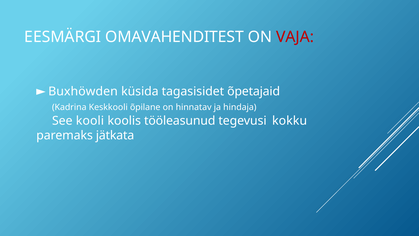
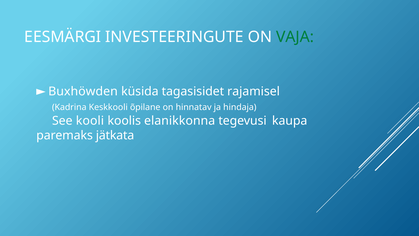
OMAVAHENDITEST: OMAVAHENDITEST -> INVESTEERINGUTE (174, 37)
VAJA colour: red -> green (295, 37)
õpetajaid: õpetajaid -> rajamisel (254, 91)
tööleasunud: tööleasunud -> elanikkonna (180, 121)
kokku: kokku -> kaupa (290, 121)
